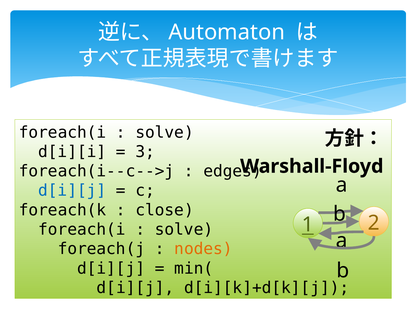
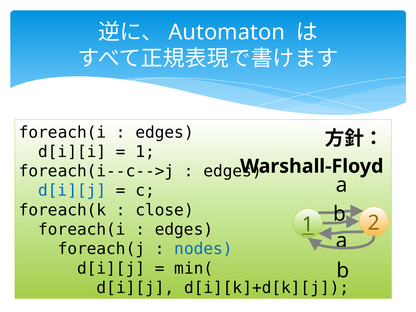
solve: solve -> edges (165, 132)
3: 3 -> 1 (145, 152)
solve: solve -> edges (184, 230)
nodes colour: orange -> blue (203, 249)
